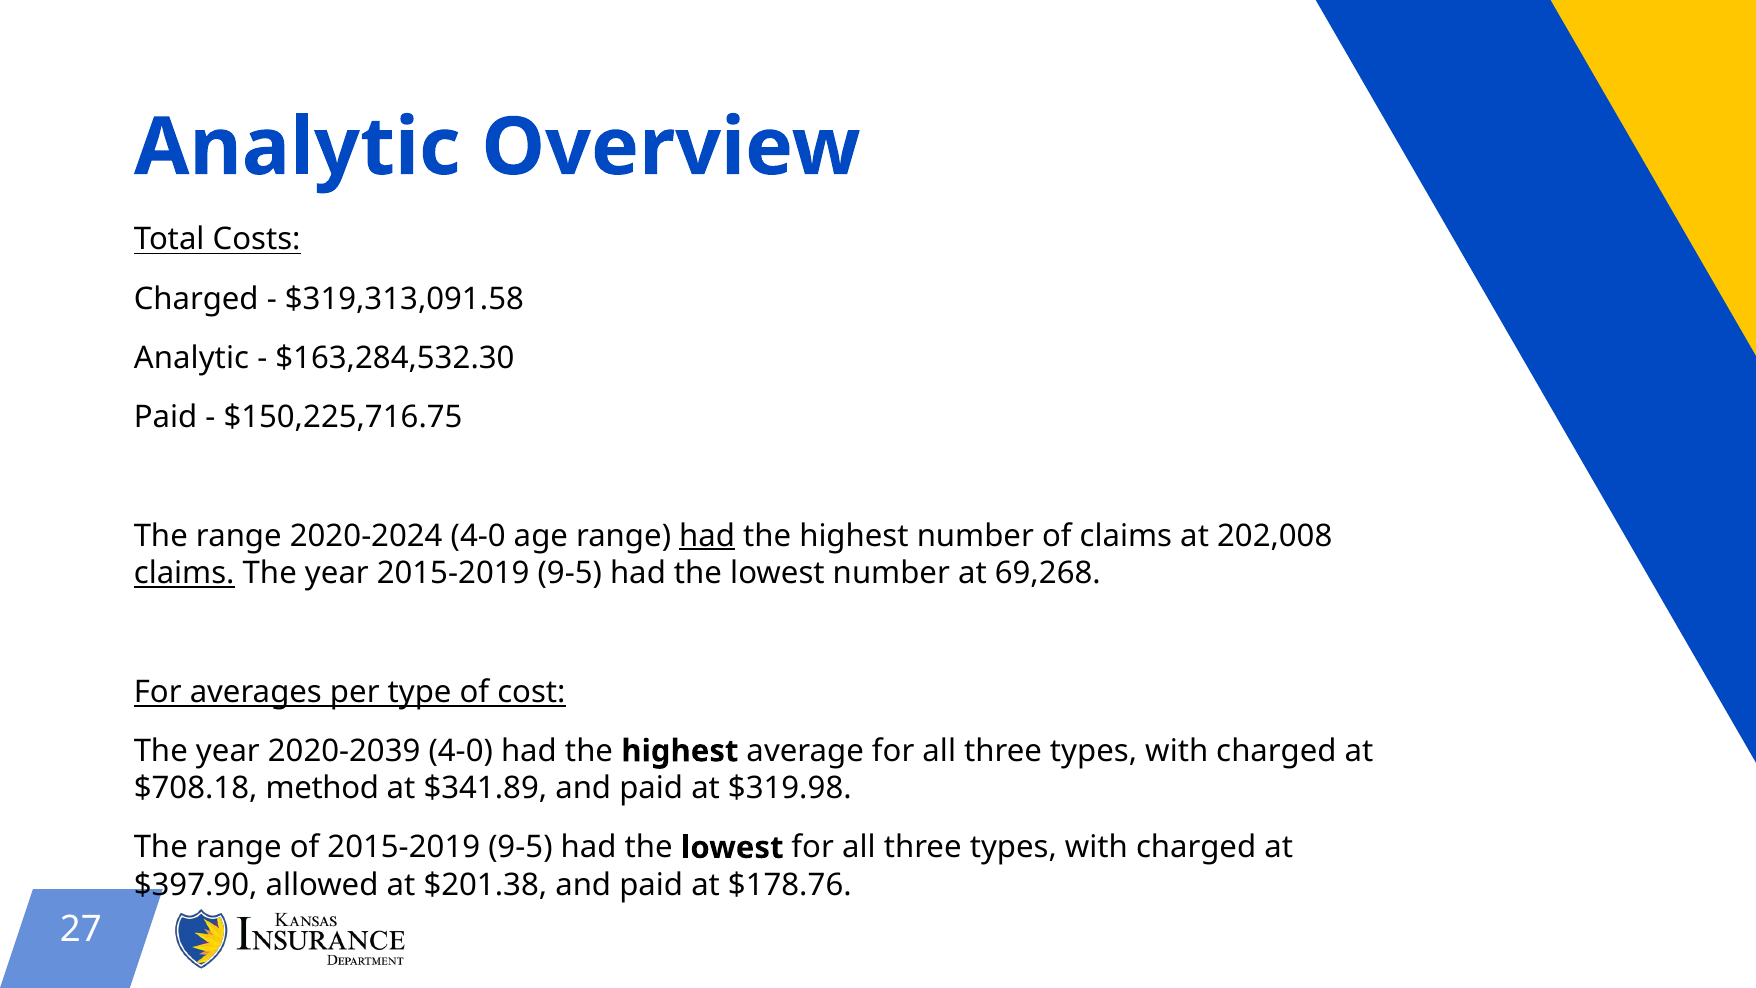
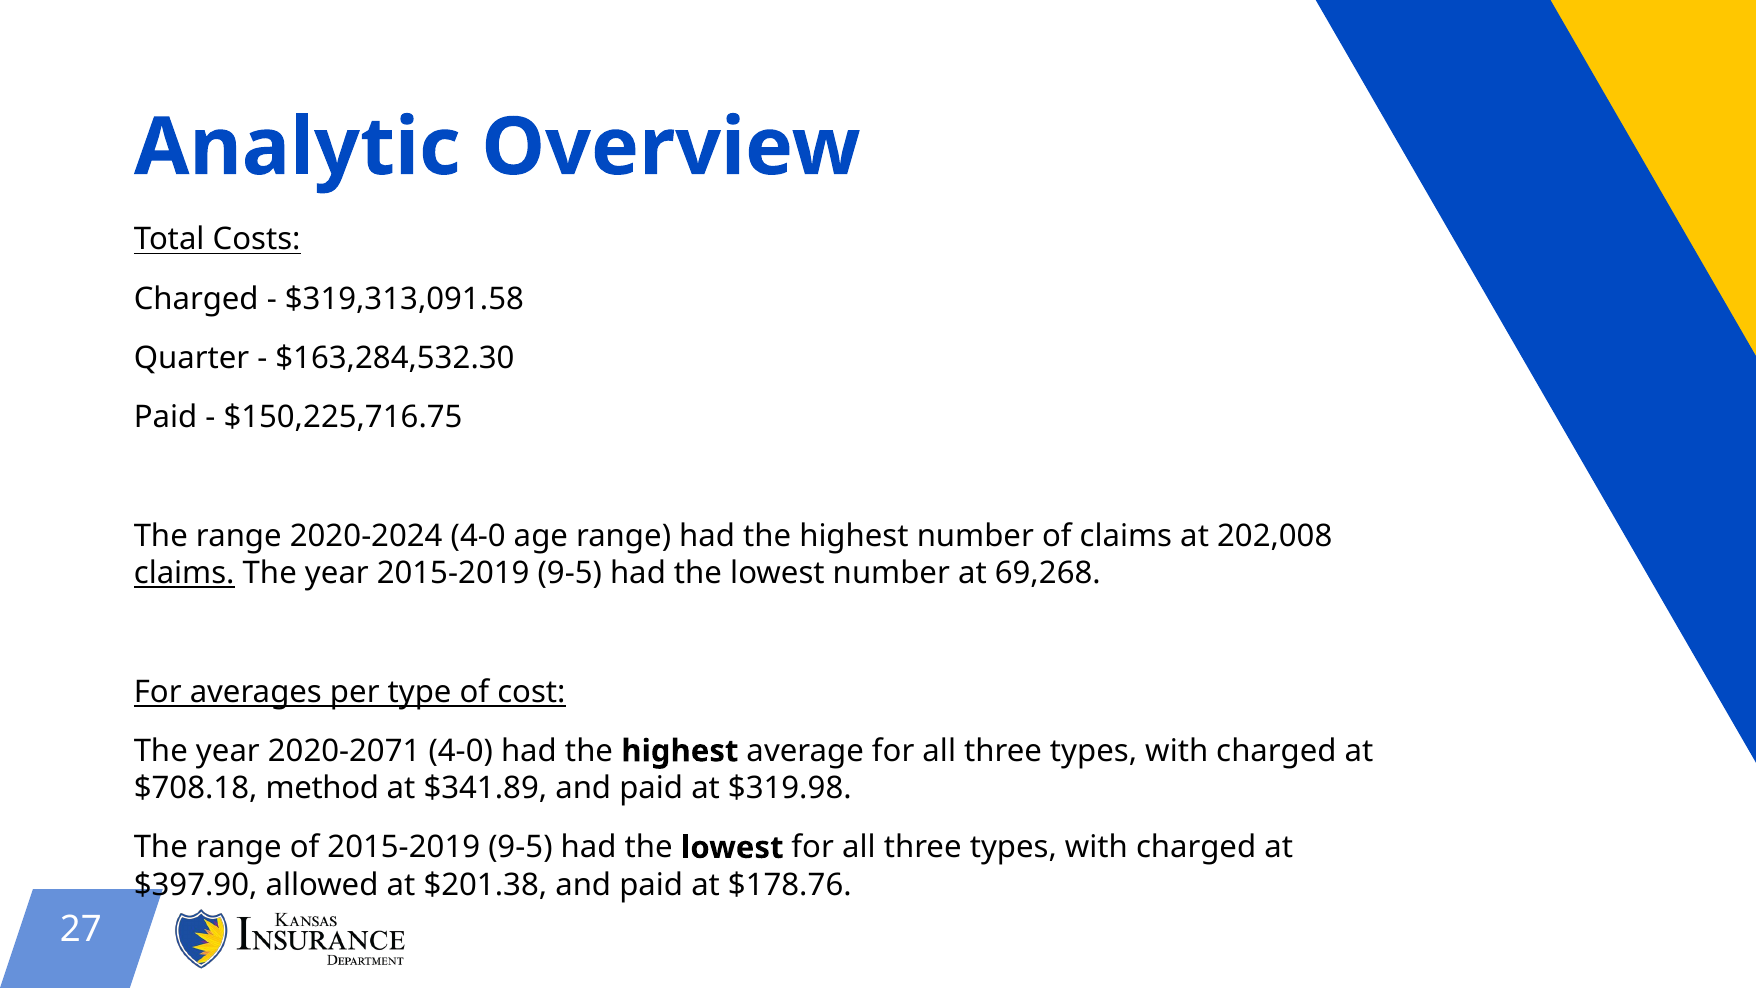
Analytic: Analytic -> Quarter (192, 358)
had underline: present -> none (707, 536)
2020-2039: 2020-2039 -> 2020-2071 (344, 751)
